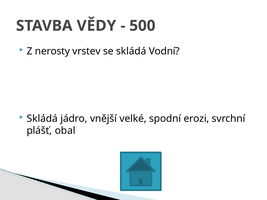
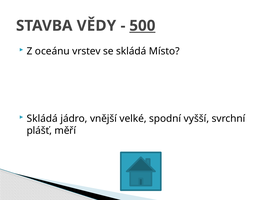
500 underline: none -> present (142, 26)
nerosty: nerosty -> oceánu (52, 51)
Vodní: Vodní -> Místo (164, 51)
erozi: erozi -> vyšší (196, 119)
obal: obal -> měří (65, 131)
